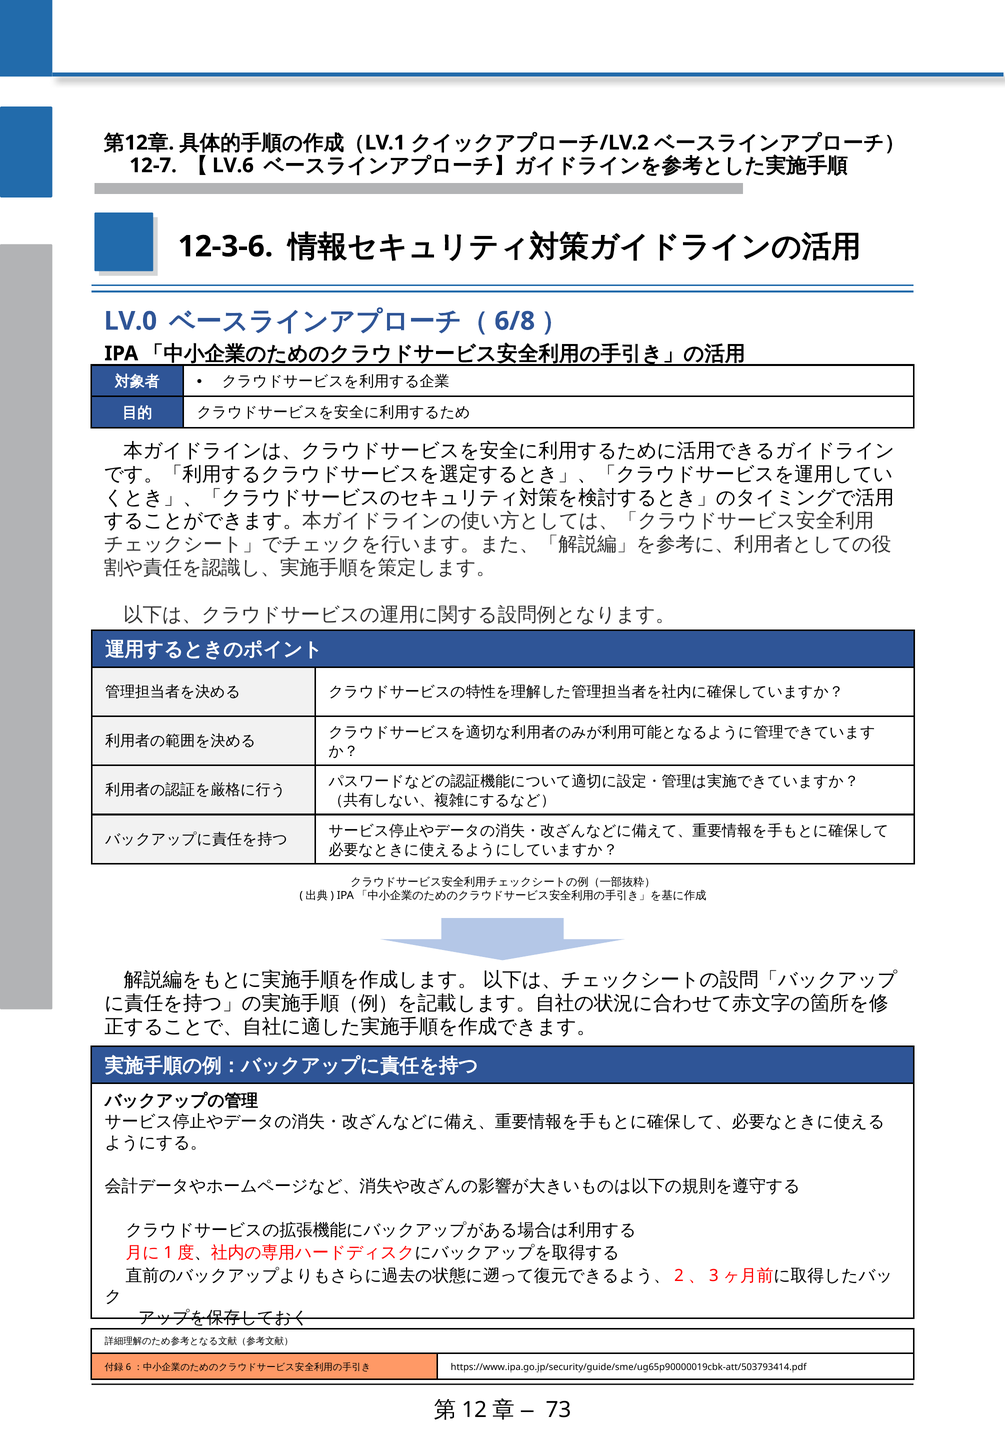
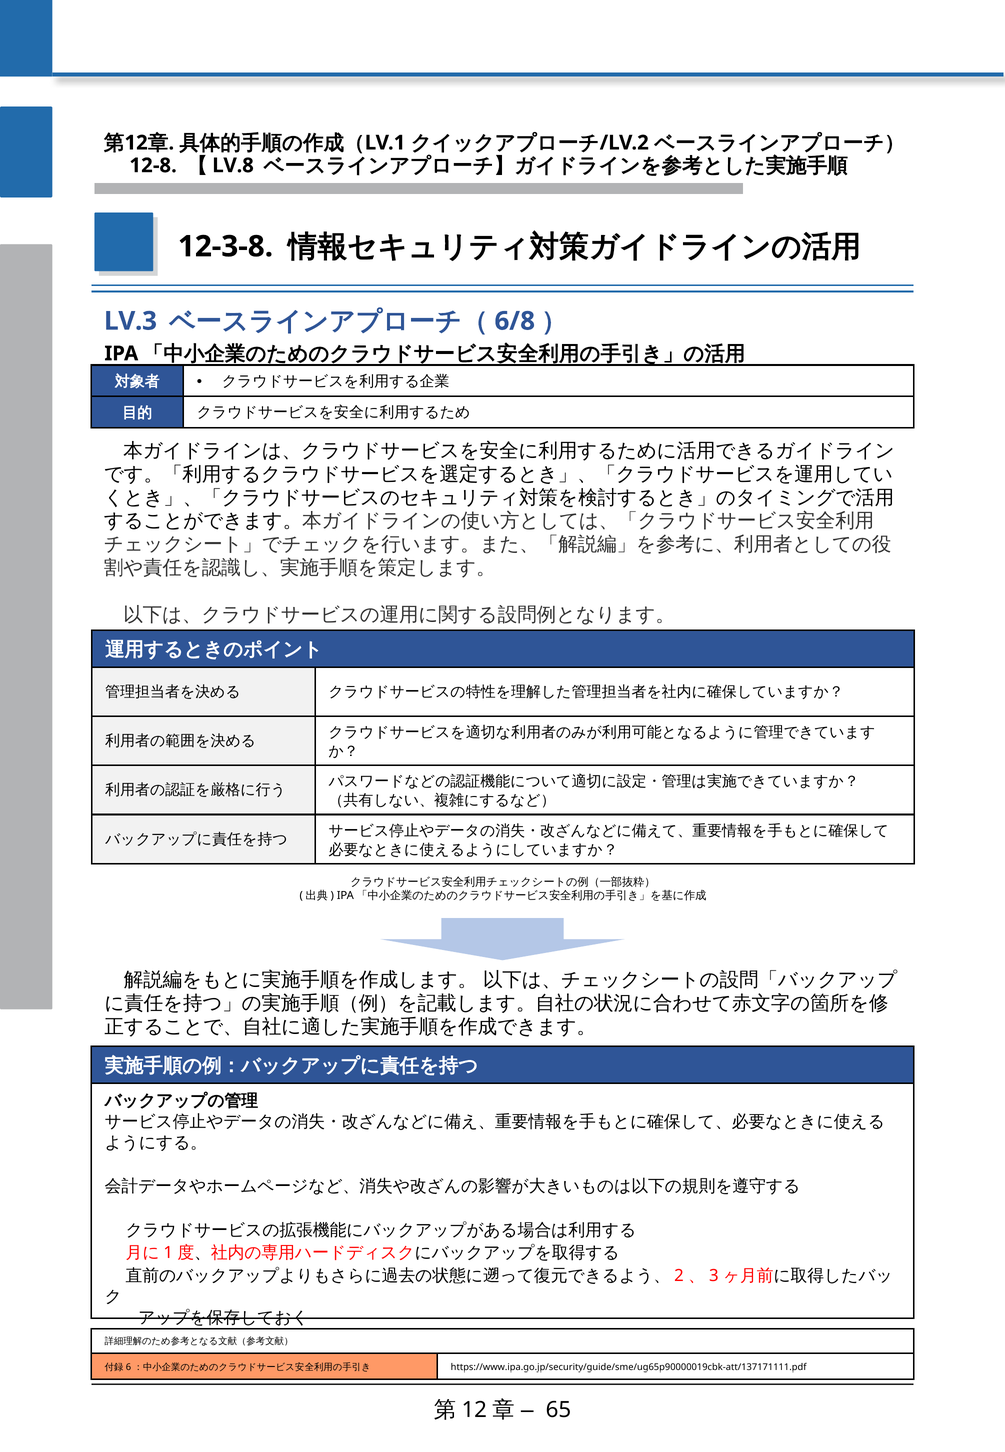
12-7: 12-7 -> 12-8 (153, 165)
LV.6: LV.6 -> LV.8 (233, 165)
12-3-6: 12-3-6 -> 12-3-8 (225, 246)
LV.0: LV.0 -> LV.3 (131, 321)
https://www.ipa.go.jp/security/guide/sme/ug65p90000019cbk-att/503793414.pdf: https://www.ipa.go.jp/security/guide/sme/ug65p90000019cbk-att/503793414.pdf -> https://www.ipa.go.jp/security/guide/sme/ug65p90000019cbk-att/137171111.pdf (629, 1367)
73: 73 -> 65 (558, 1410)
